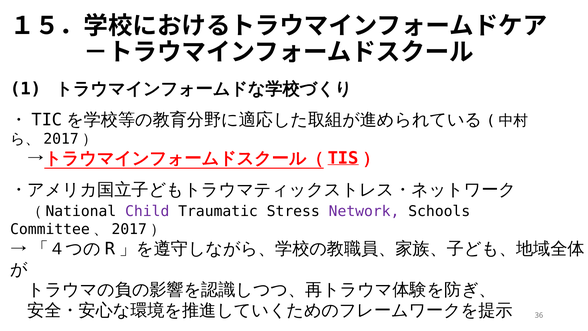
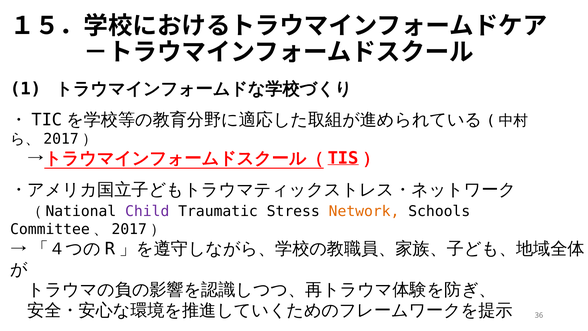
Network colour: purple -> orange (364, 211)
